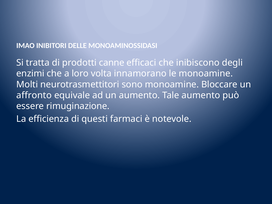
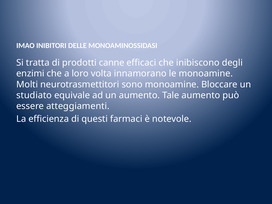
affronto: affronto -> studiato (34, 95)
rimuginazione: rimuginazione -> atteggiamenti (78, 106)
